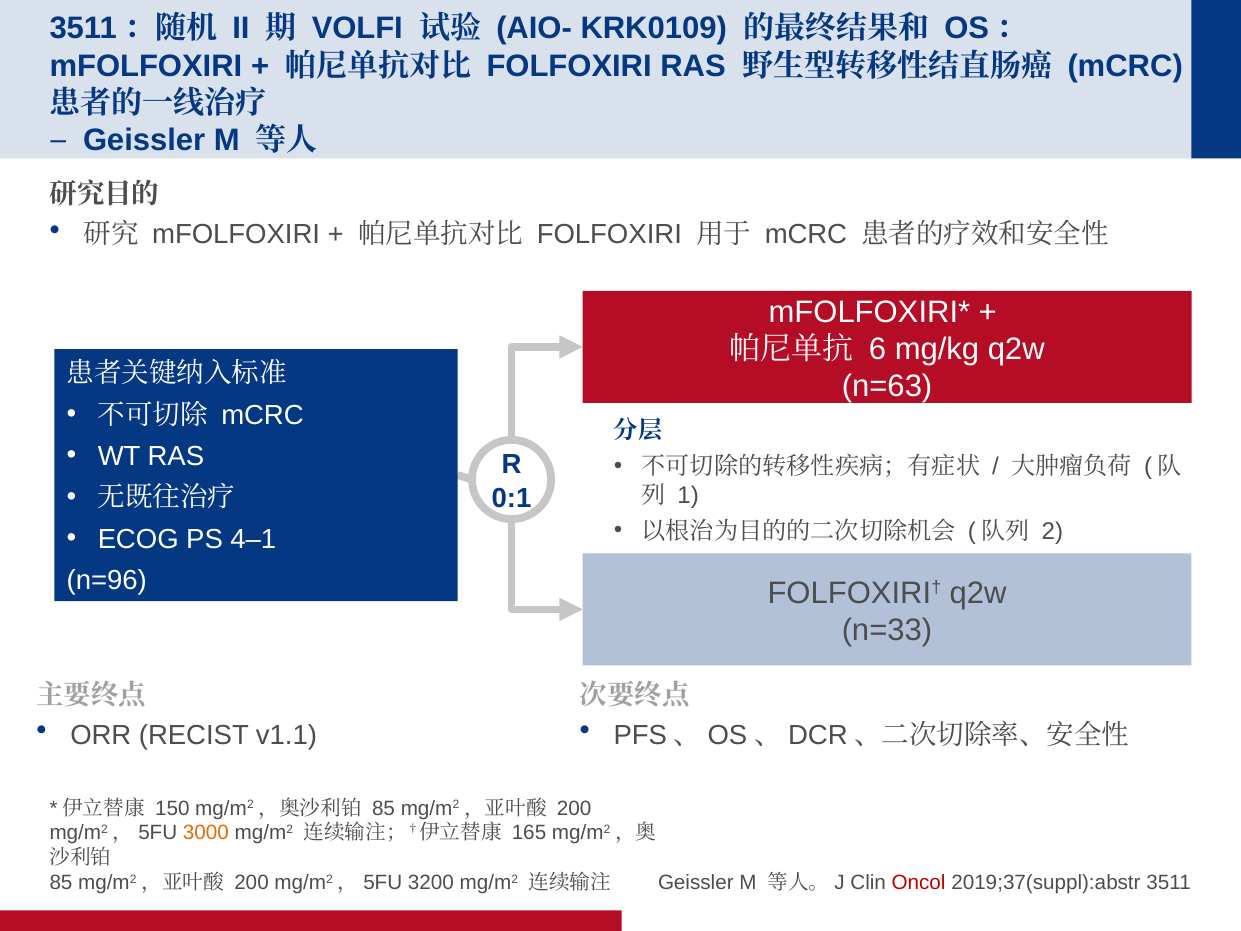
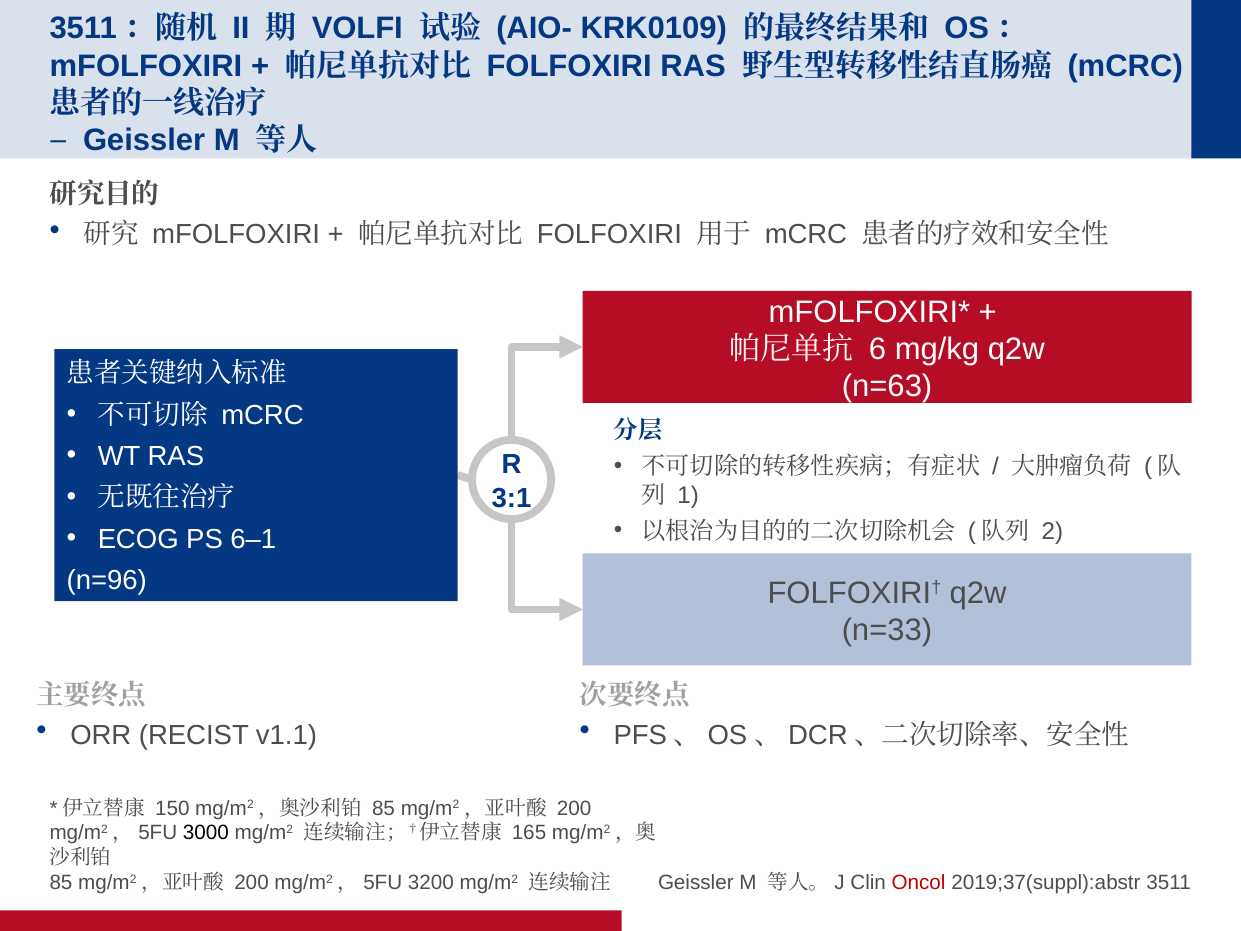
0:1: 0:1 -> 3:1 (512, 498)
4–1: 4–1 -> 6–1 (253, 539)
3000 colour: orange -> black (206, 833)
